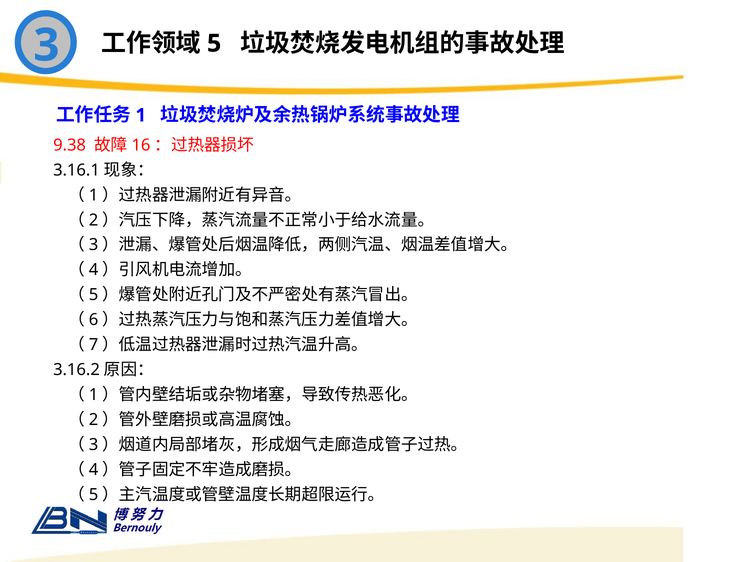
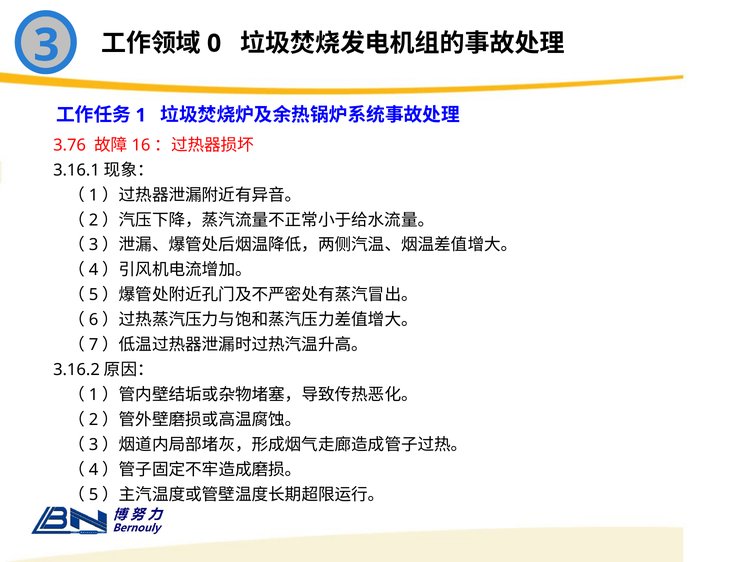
5: 5 -> 0 (214, 43)
9.38: 9.38 -> 3.76 (70, 145)
